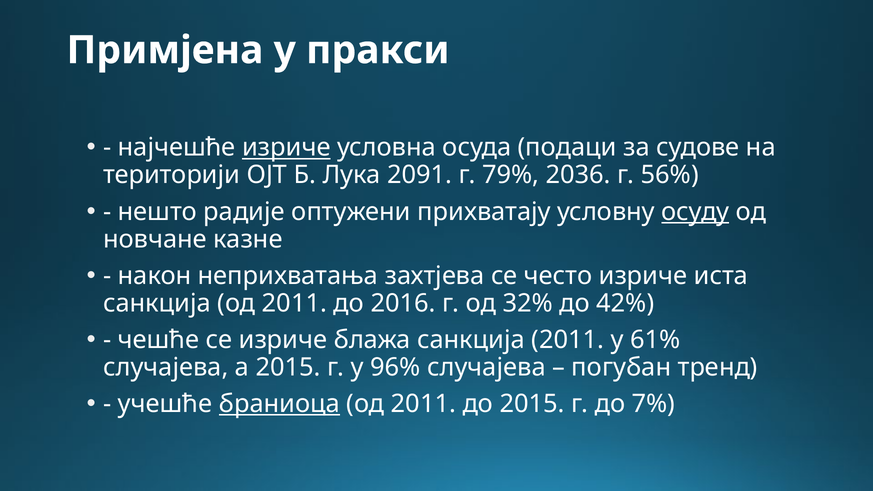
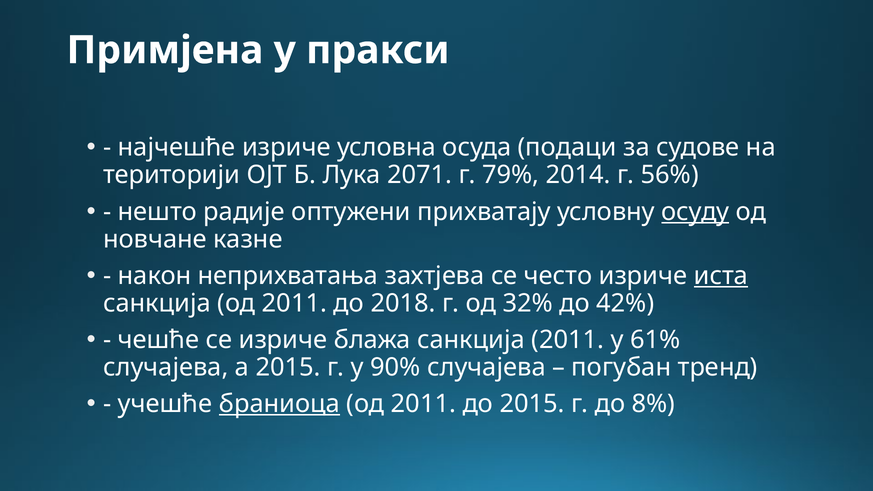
изриче underline: present -> none (286, 148)
2091: 2091 -> 2071 (420, 175)
2036: 2036 -> 2014 (578, 175)
иста underline: none -> present (721, 276)
2016: 2016 -> 2018 (403, 303)
96%: 96% -> 90% (395, 367)
7%: 7% -> 8% (653, 404)
